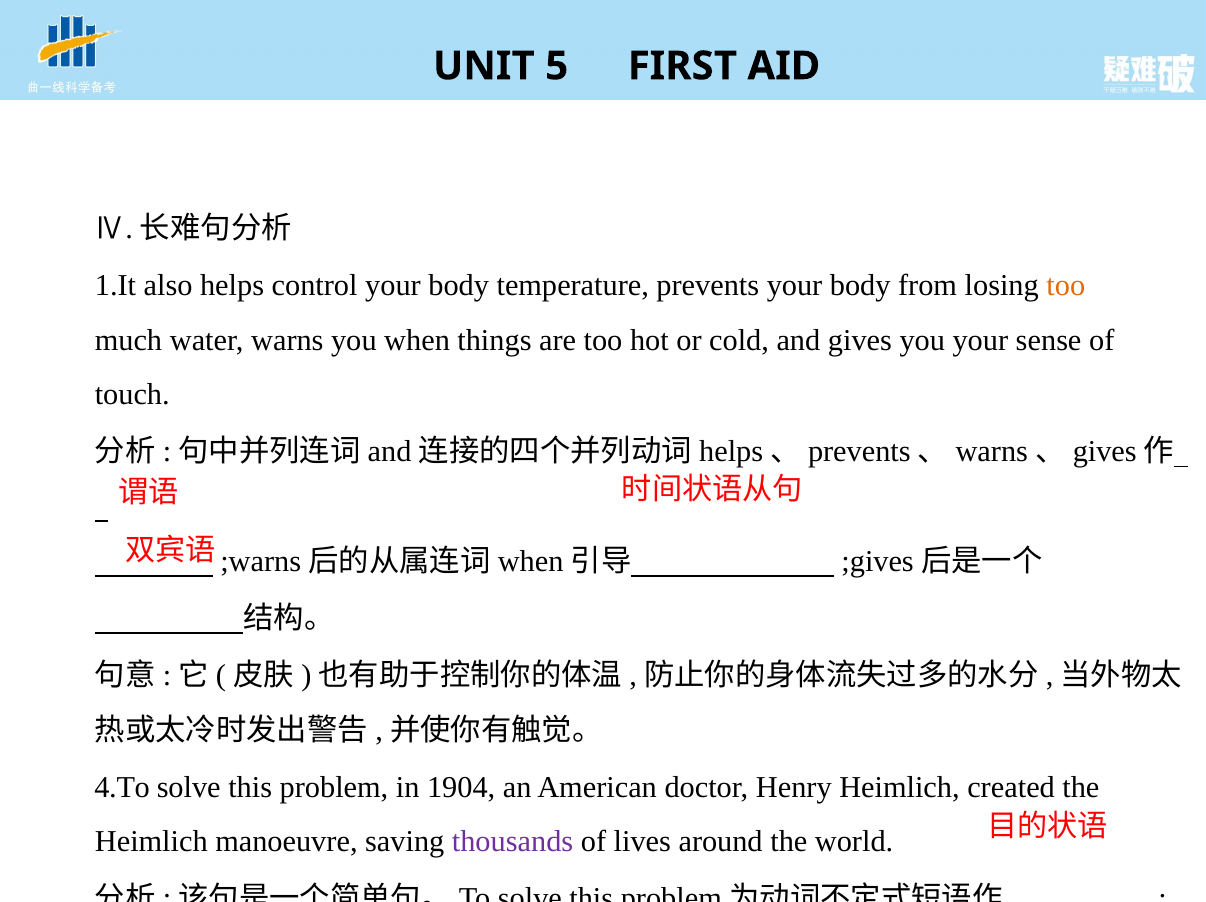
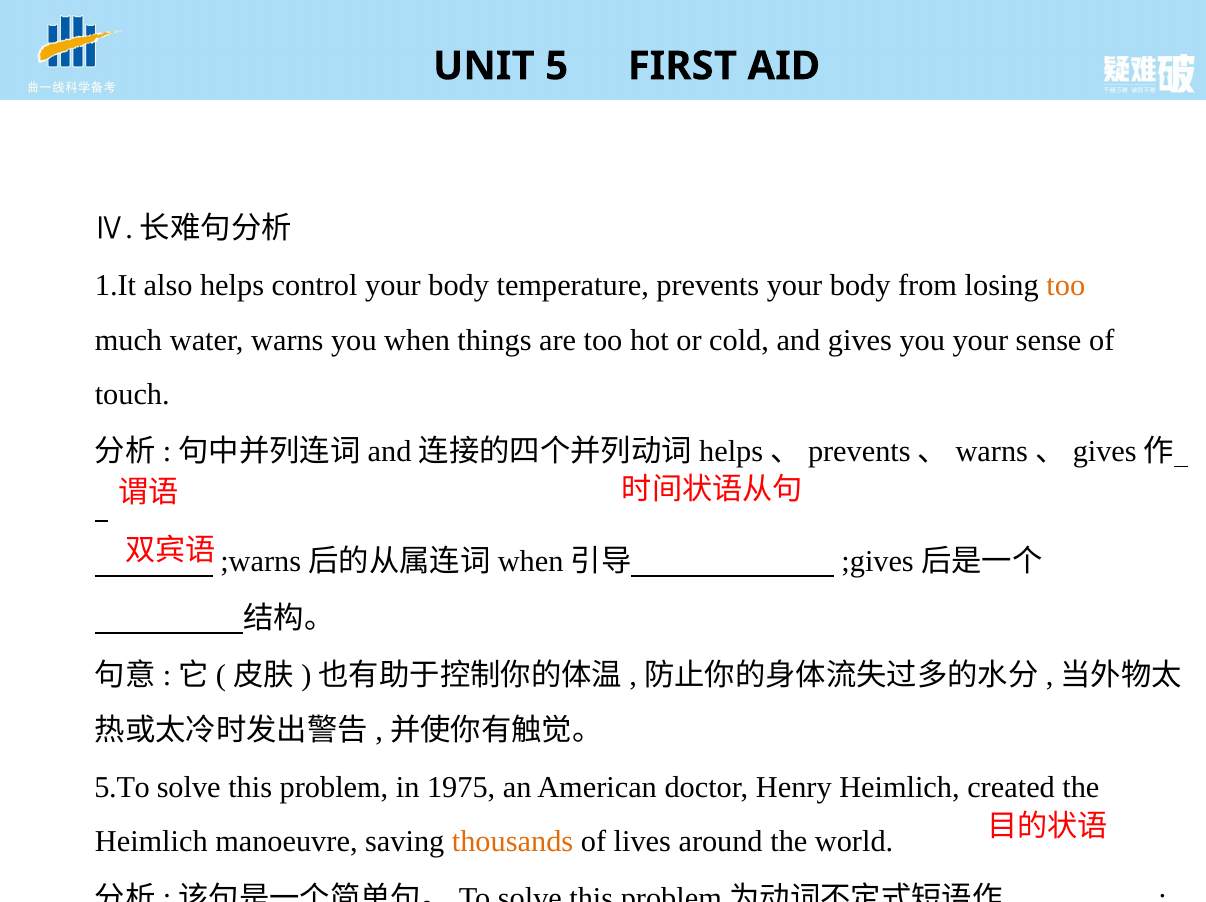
4.To: 4.To -> 5.To (122, 787)
1904: 1904 -> 1975 (461, 787)
thousands colour: purple -> orange (513, 842)
